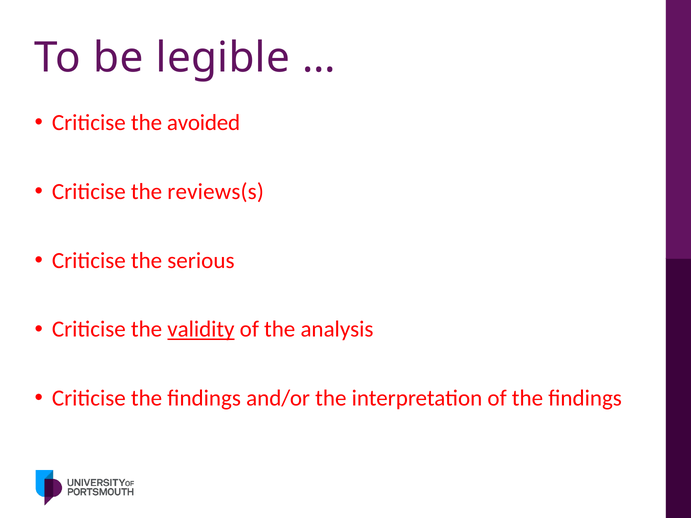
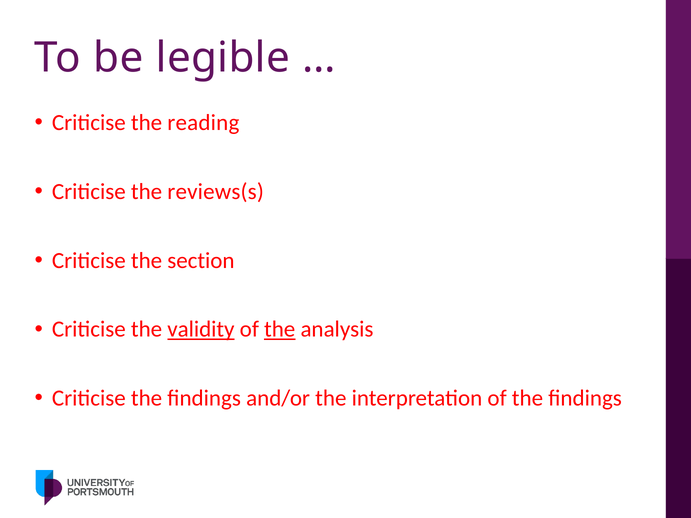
avoided: avoided -> reading (203, 123)
serious: serious -> section (201, 261)
the underline: none -> present (280, 330)
